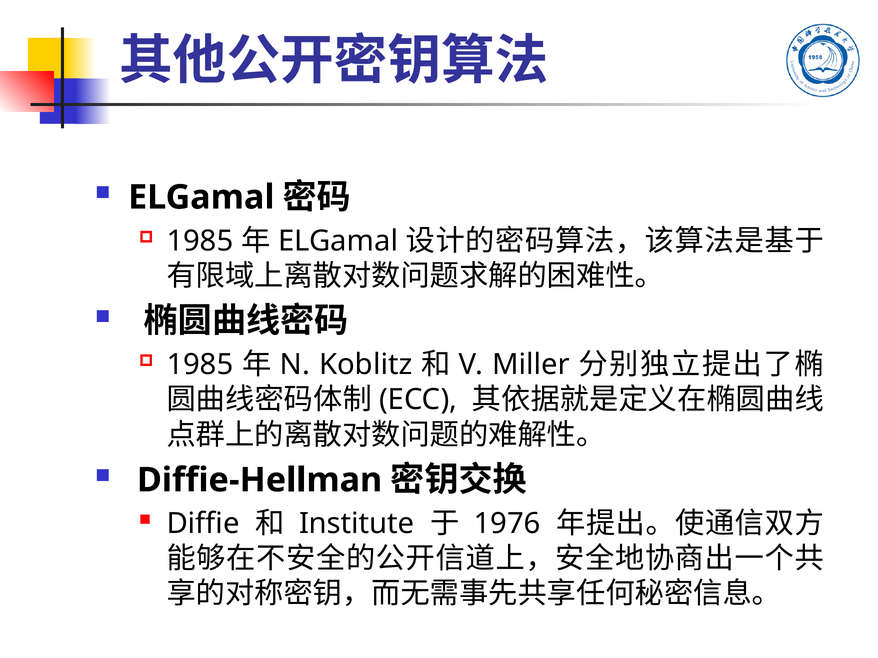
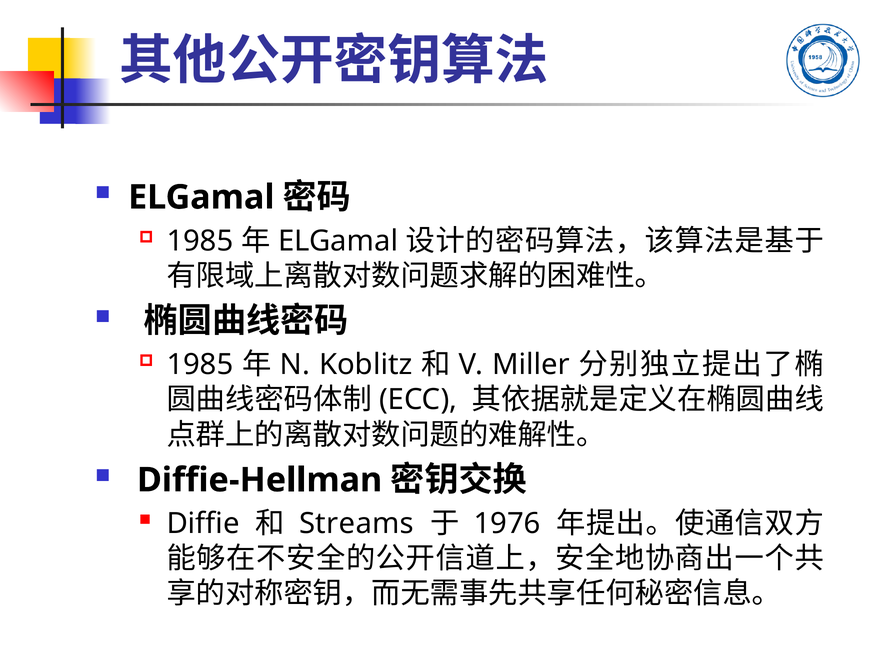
Institute: Institute -> Streams (357, 524)
